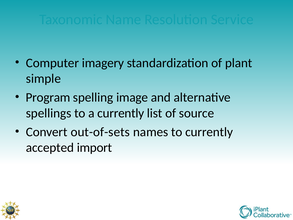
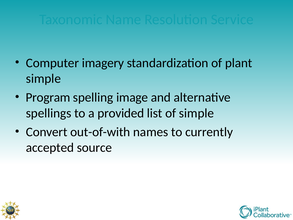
a currently: currently -> provided (121, 113)
of source: source -> simple (197, 113)
out-of-sets: out-of-sets -> out-of-with (100, 132)
import: import -> source (94, 147)
